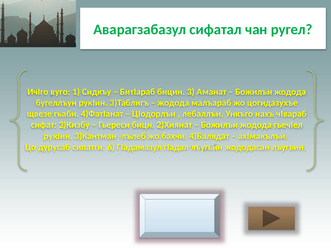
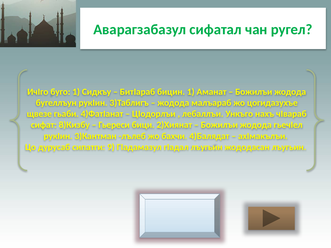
вуго: вуго -> буго (60, 92)
бицин 3: 3 -> 1 (191, 92)
2)Кизбу: 2)Кизбу -> 8)Кизбу (74, 125)
6: 6 -> 9 (111, 147)
